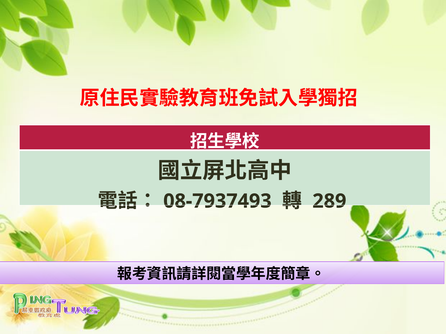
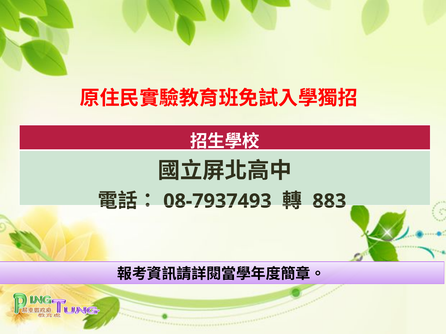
289: 289 -> 883 (329, 201)
